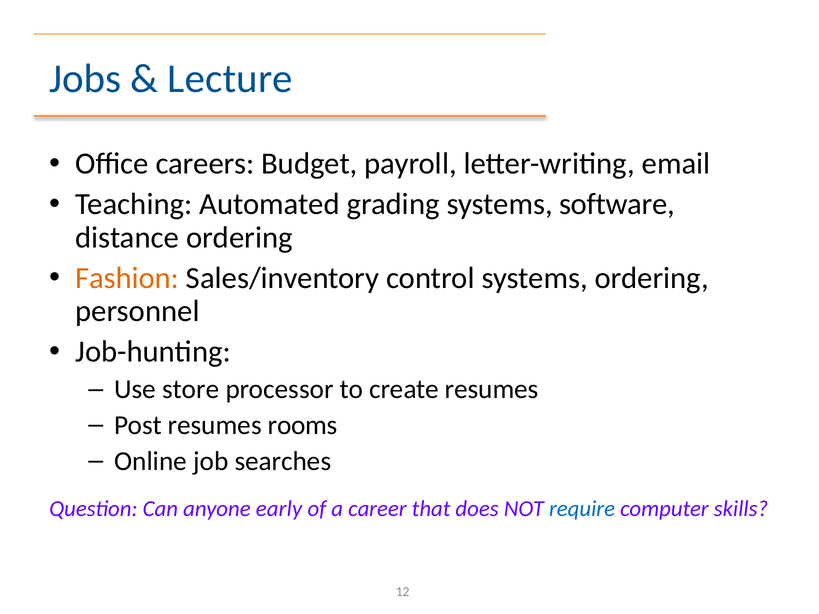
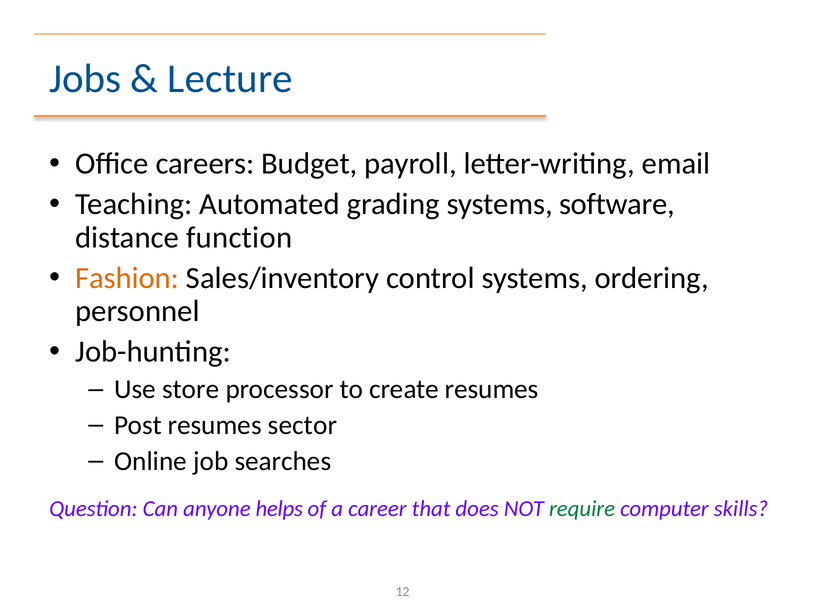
distance ordering: ordering -> function (239, 238)
rooms: rooms -> sector (302, 425)
early: early -> helps (279, 509)
require colour: blue -> green (582, 509)
